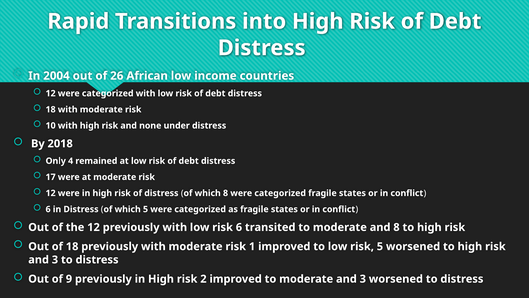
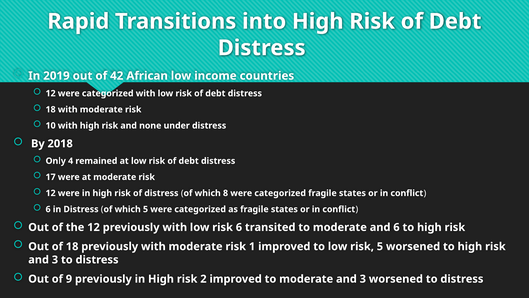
2004: 2004 -> 2019 (56, 76)
26: 26 -> 42 (117, 76)
and 8: 8 -> 6 (396, 227)
